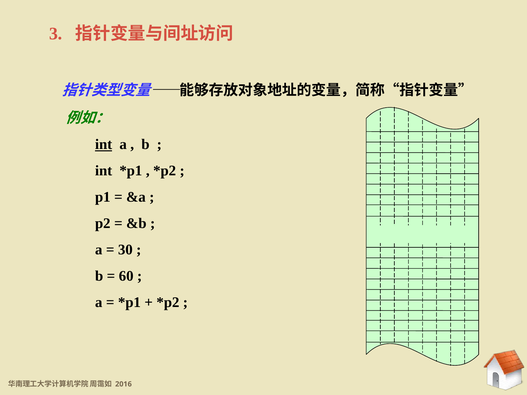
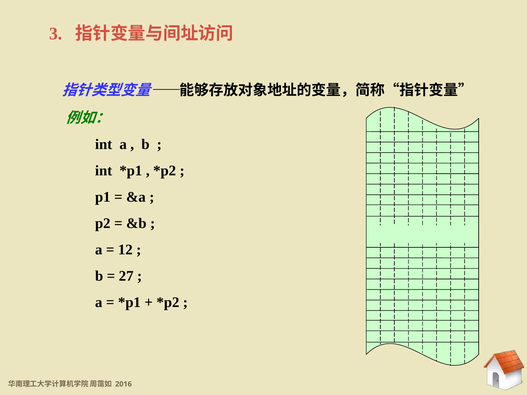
int underline: present -> none (104, 145)
30: 30 -> 12 (125, 250)
60: 60 -> 27 (126, 276)
